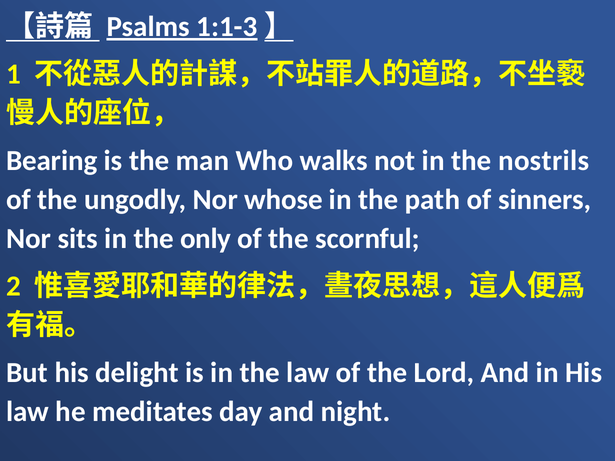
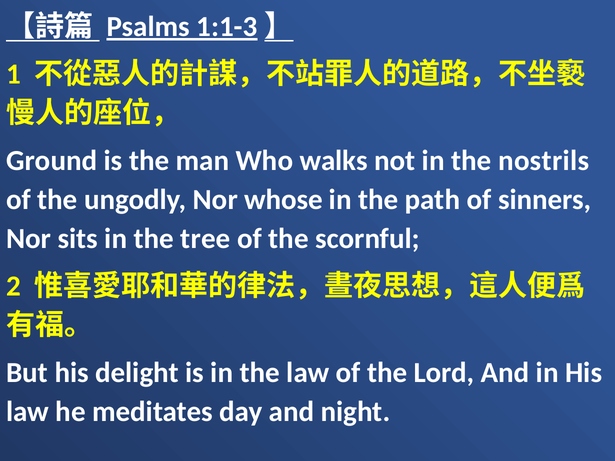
Bearing: Bearing -> Ground (52, 161)
only: only -> tree (205, 239)
